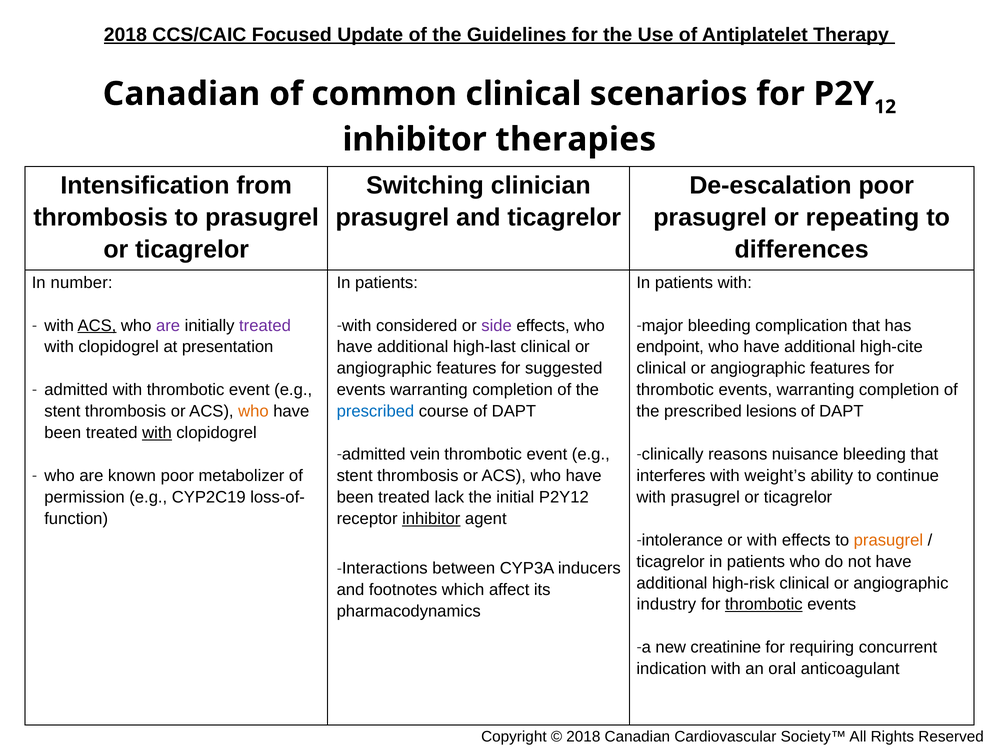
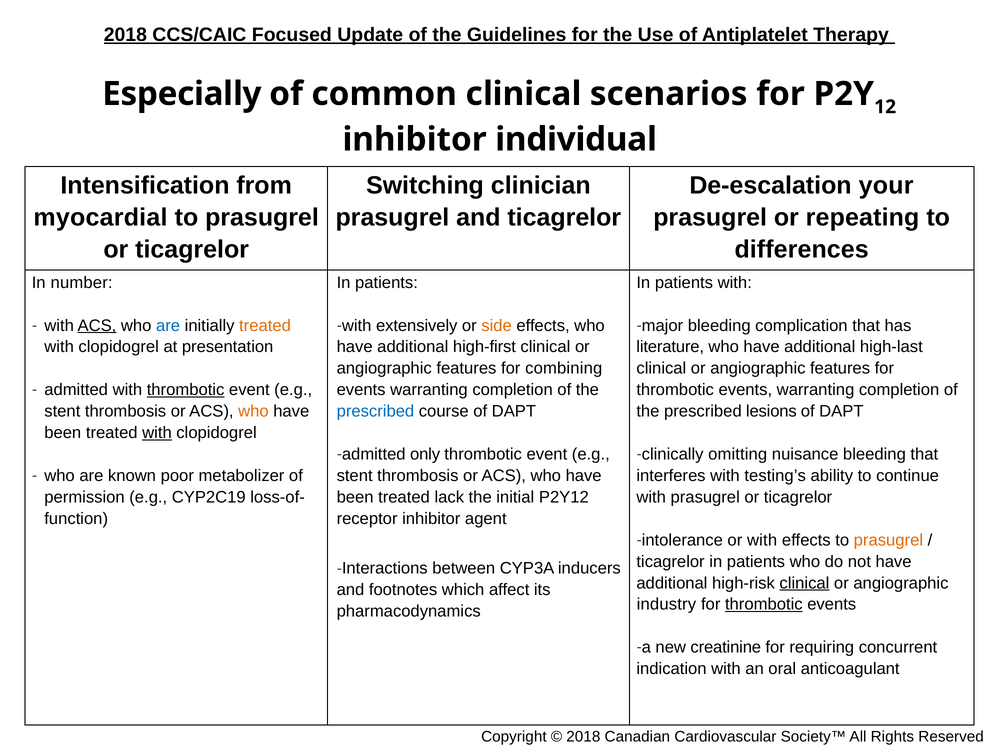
Canadian: Canadian -> Especially (182, 94)
therapies: therapies -> individual (576, 139)
De-escalation poor: poor -> your (886, 185)
thrombosis: thrombosis -> myocardial (100, 217)
considered: considered -> extensively (417, 325)
side colour: purple -> orange (497, 325)
are colour: purple -> blue (168, 325)
treated colour: purple -> orange (265, 325)
high-last: high-last -> high-first (484, 347)
endpoint: endpoint -> literature (670, 347)
high-cite: high-cite -> high-last (891, 347)
suggested: suggested -> combining (564, 368)
thrombotic underline: none -> present (186, 390)
vein: vein -> only (425, 454)
reasons: reasons -> omitting (738, 454)
weight’s: weight’s -> testing’s (775, 475)
inhibitor underline: present -> none (431, 518)
clinical underline: none -> present (804, 582)
